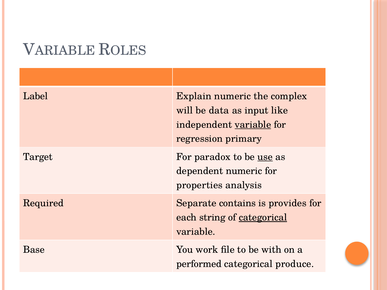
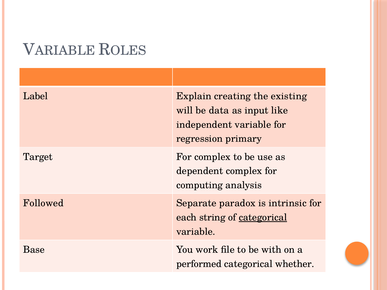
Explain numeric: numeric -> creating (233, 96)
complex: complex -> existing (289, 96)
variable underline: present -> none (253, 125)
For paradox: paradox -> complex (212, 157)
use underline: present -> none (265, 157)
dependent numeric: numeric -> complex (244, 171)
properties: properties -> computing (200, 185)
Required: Required -> Followed (43, 203)
contains: contains -> paradox (237, 203)
provides: provides -> intrinsic (288, 203)
produce: produce -> whether (295, 264)
